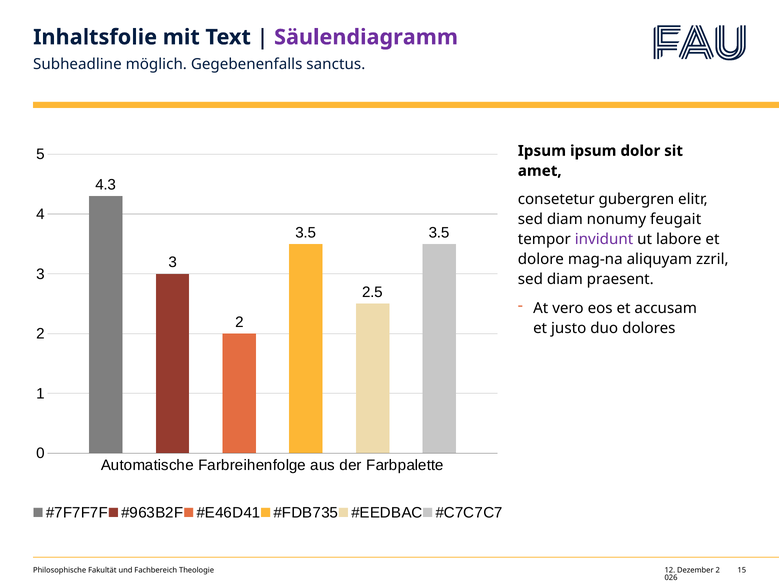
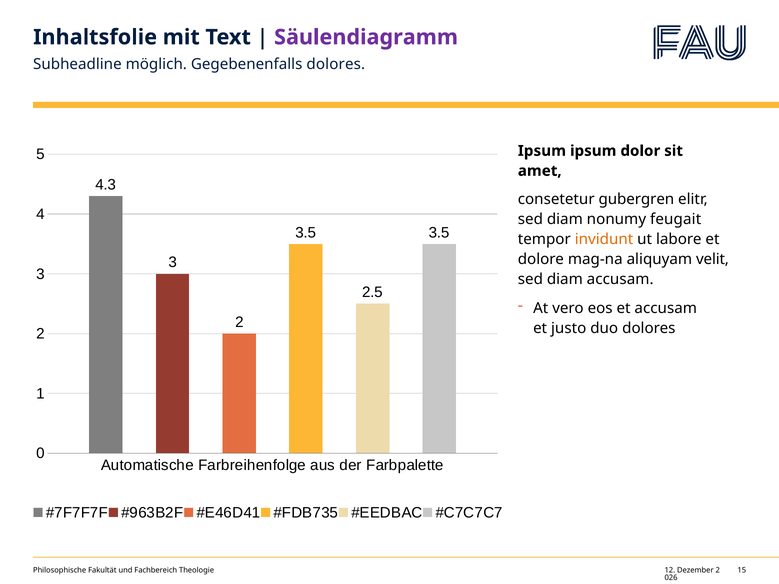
Gegebenenfalls sanctus: sanctus -> dolores (336, 64)
invidunt colour: purple -> orange (604, 240)
zzril: zzril -> velit (712, 260)
diam praesent: praesent -> accusam (620, 280)
